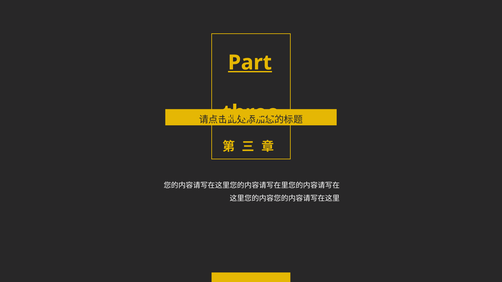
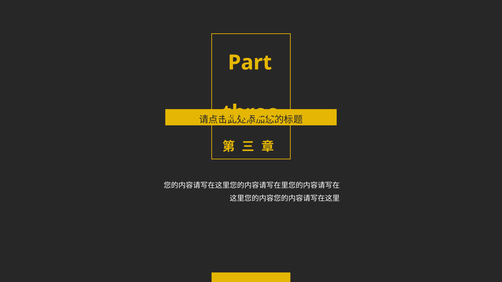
Part underline: present -> none (250, 63)
